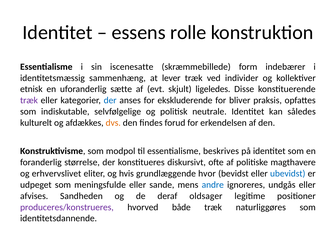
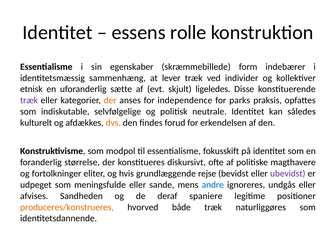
iscenesatte: iscenesatte -> egenskaber (132, 67)
der colour: blue -> orange (110, 100)
ekskluderende: ekskluderende -> independence (185, 100)
bliver: bliver -> parks (240, 100)
beskrives: beskrives -> fokusskift (221, 151)
erhvervslivet: erhvervslivet -> fortolkninger (57, 174)
hvor: hvor -> rejse (207, 174)
ubevidst colour: blue -> purple (288, 174)
oldsager: oldsager -> spaniere (206, 196)
produceres/konstrueres colour: purple -> orange (67, 207)
